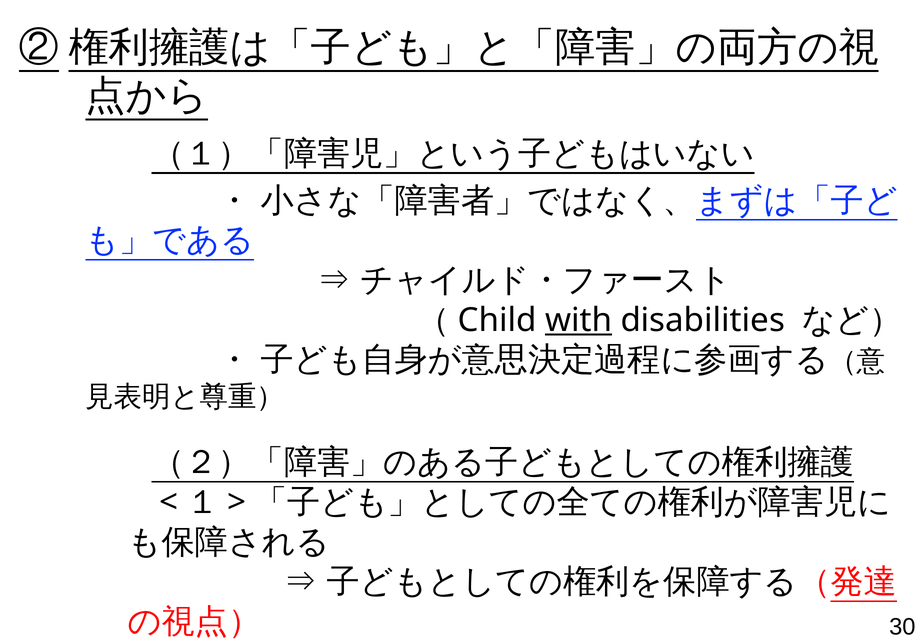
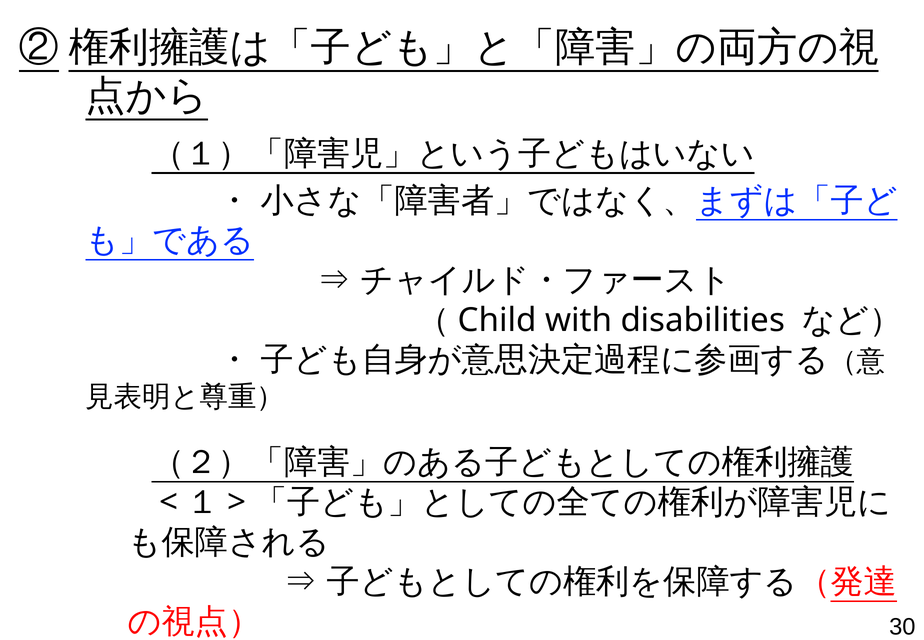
with underline: present -> none (579, 320)
